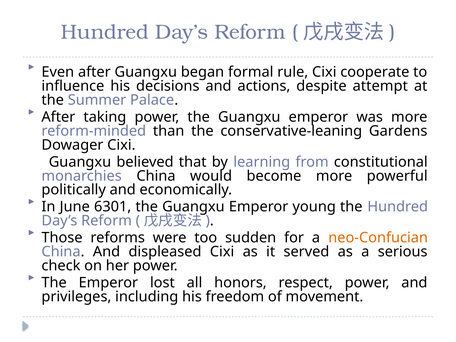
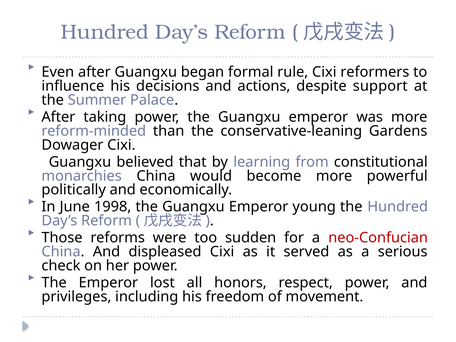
cooperate: cooperate -> reformers (375, 72)
attempt: attempt -> support (380, 86)
6301: 6301 -> 1998 (113, 207)
neo-Confucian colour: orange -> red (378, 238)
